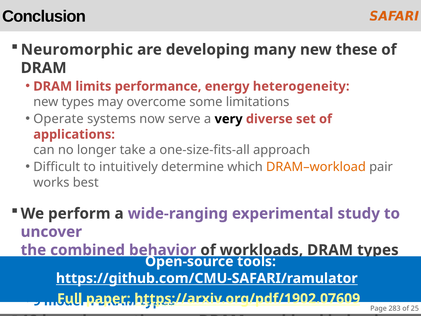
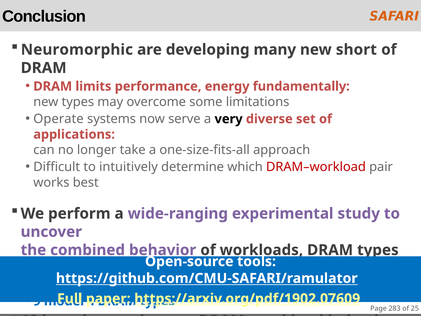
these: these -> short (356, 50)
heterogeneity: heterogeneity -> fundamentally (301, 86)
DRAM–workload colour: orange -> red (316, 167)
